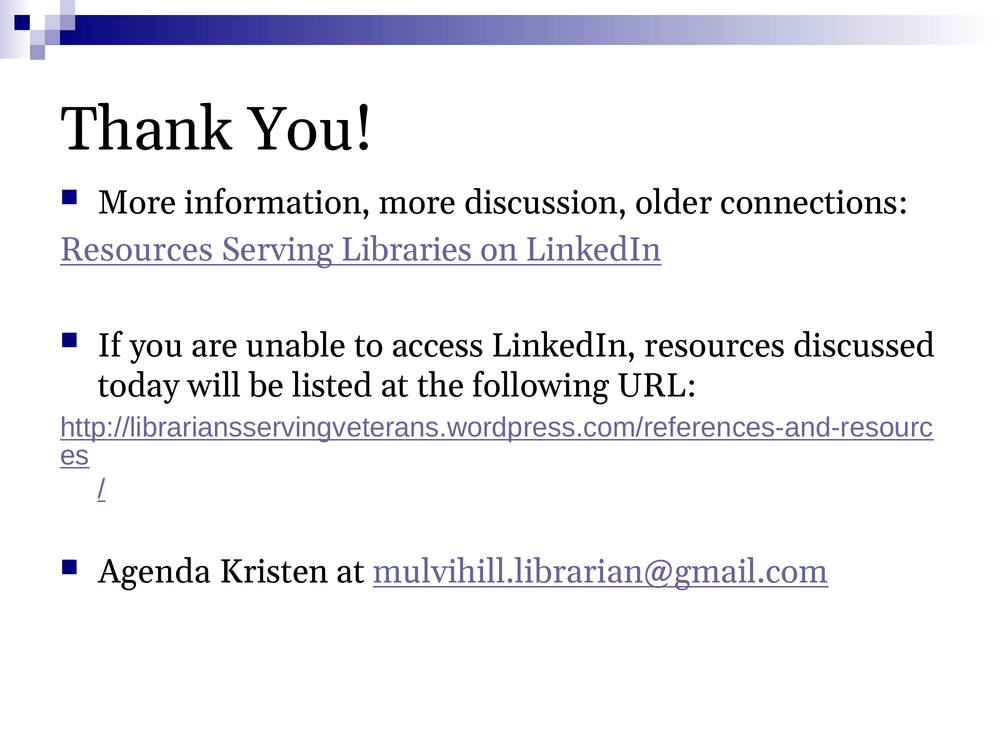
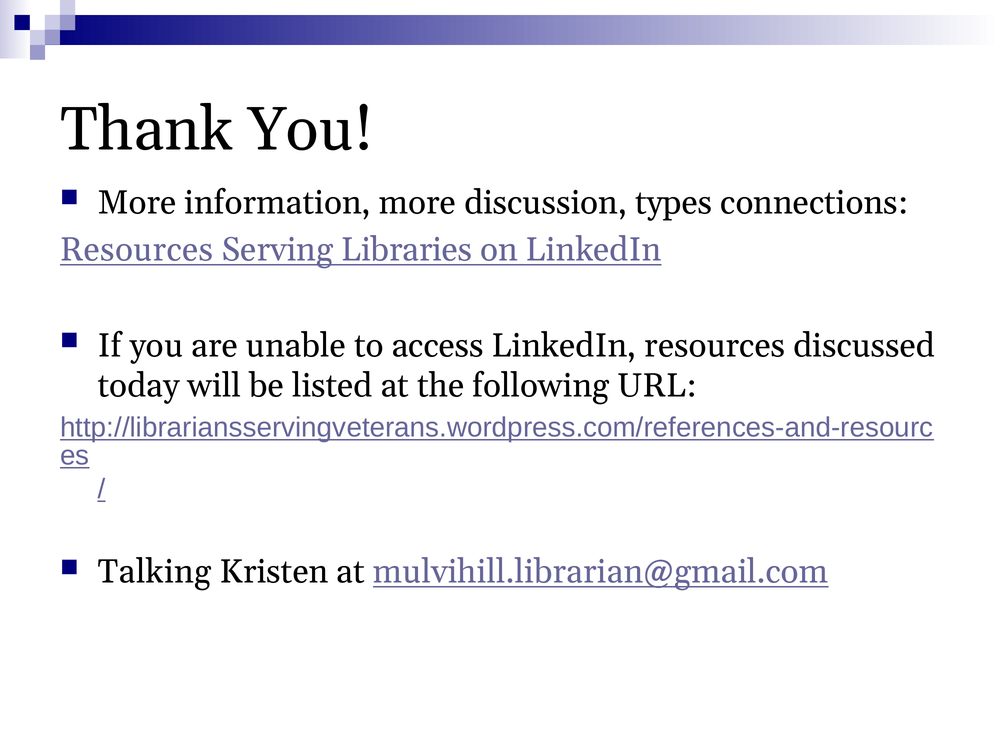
older: older -> types (674, 203)
Agenda: Agenda -> Talking (155, 571)
